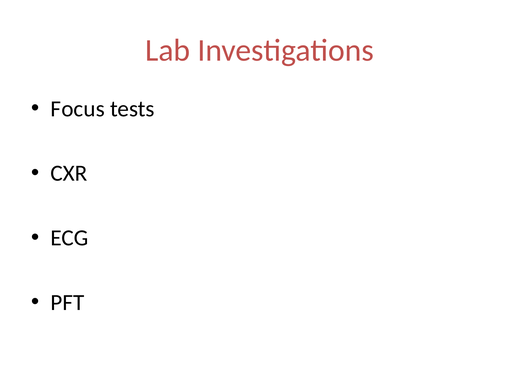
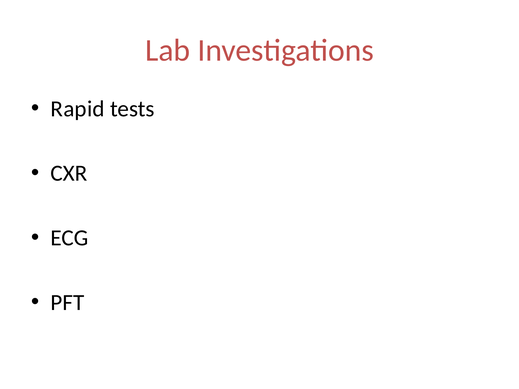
Focus: Focus -> Rapid (78, 109)
